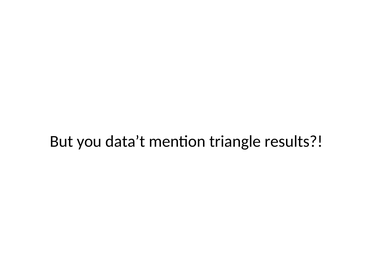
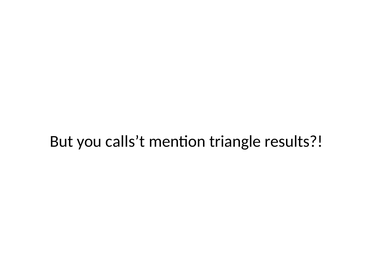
data’t: data’t -> calls’t (125, 141)
